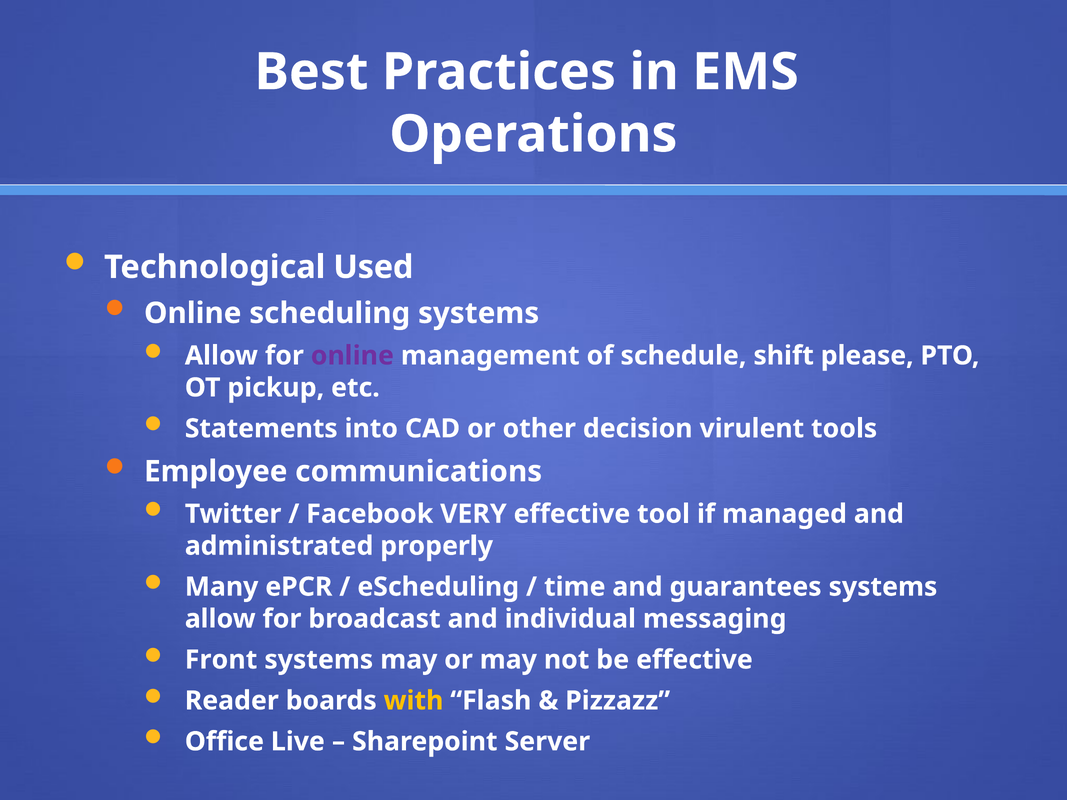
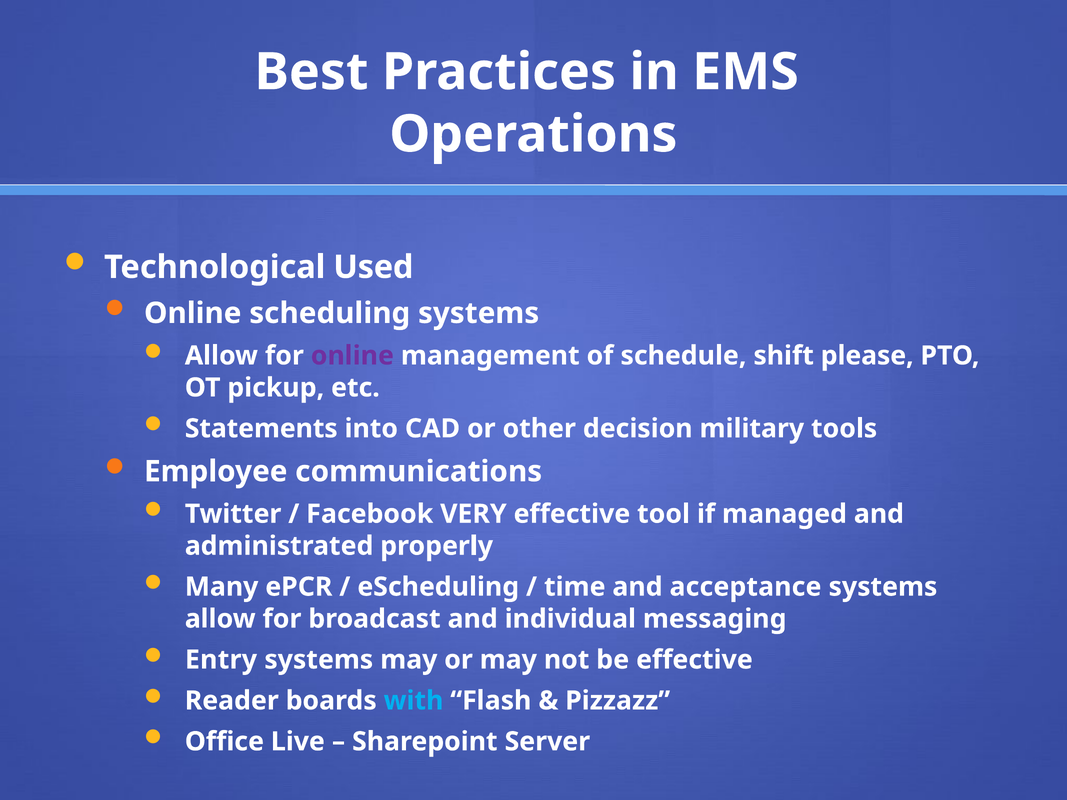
virulent: virulent -> military (752, 429)
guarantees: guarantees -> acceptance (745, 587)
Front: Front -> Entry (221, 660)
with colour: yellow -> light blue (414, 701)
